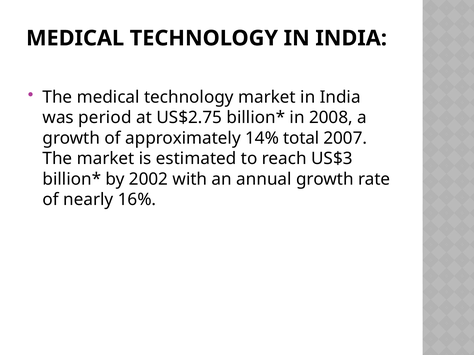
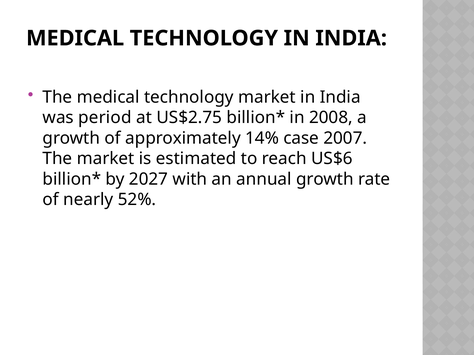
total: total -> case (301, 138)
US$3: US$3 -> US$6 (332, 159)
2002: 2002 -> 2027 (149, 179)
16%: 16% -> 52% (137, 200)
